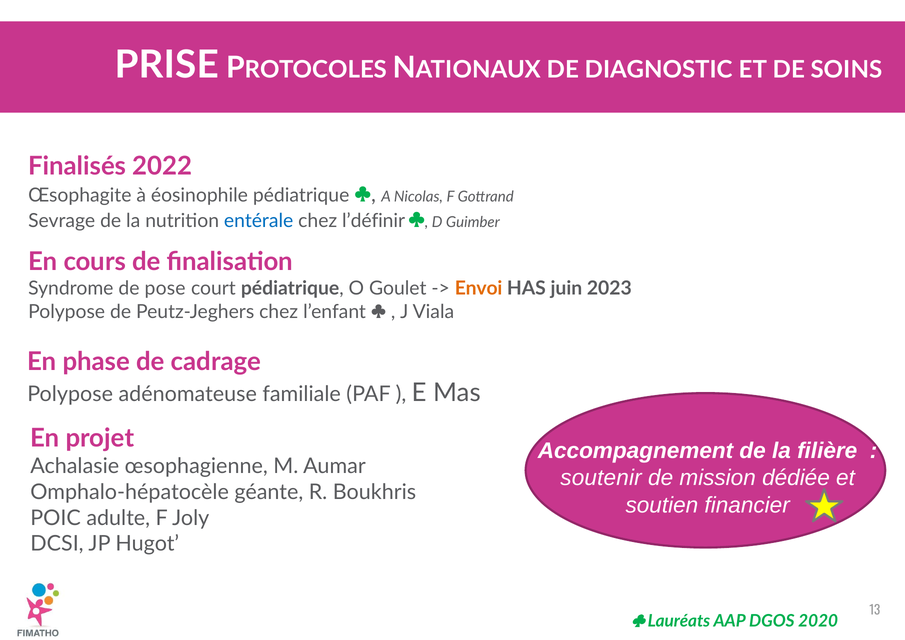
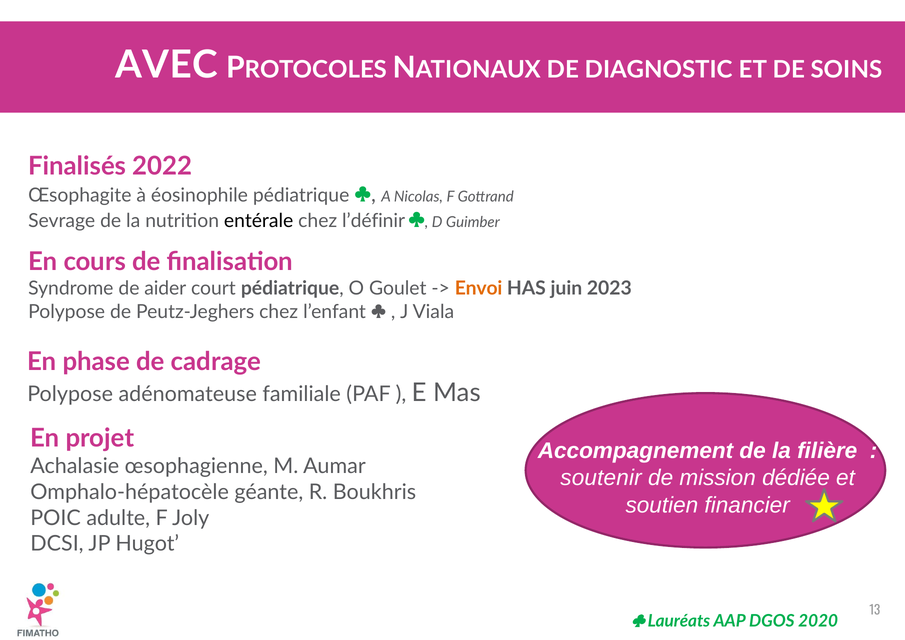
PRISE: PRISE -> AVEC (167, 65)
entérale colour: blue -> black (259, 221)
pose: pose -> aider (165, 289)
